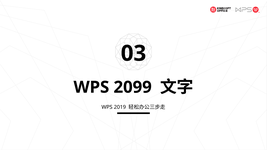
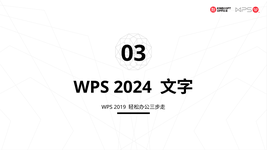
2099: 2099 -> 2024 (133, 87)
